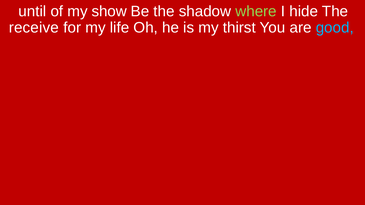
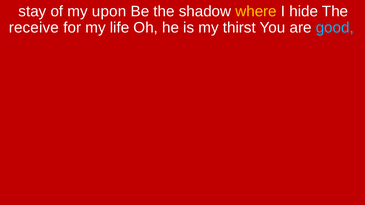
until: until -> stay (32, 11)
show: show -> upon (109, 11)
where colour: light green -> yellow (256, 11)
